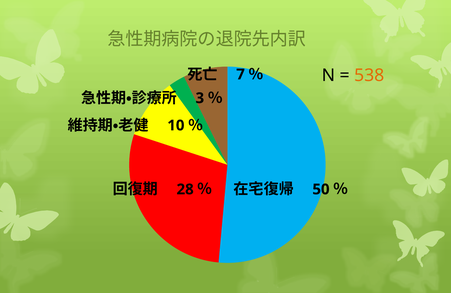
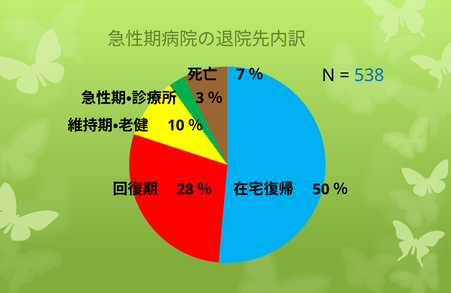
538 colour: orange -> blue (369, 76)
